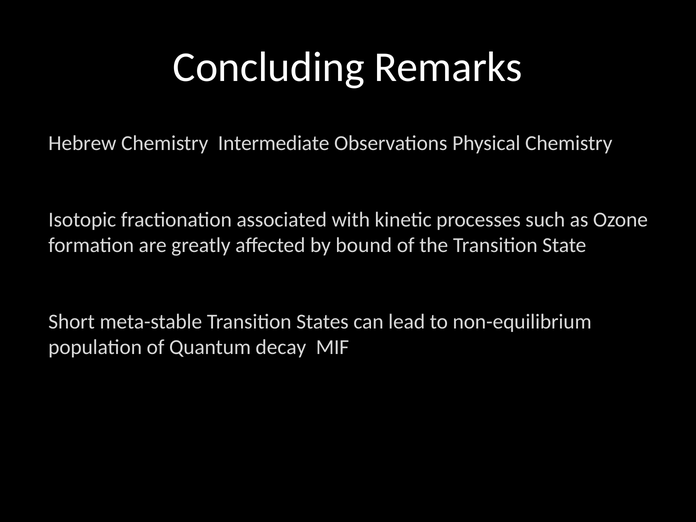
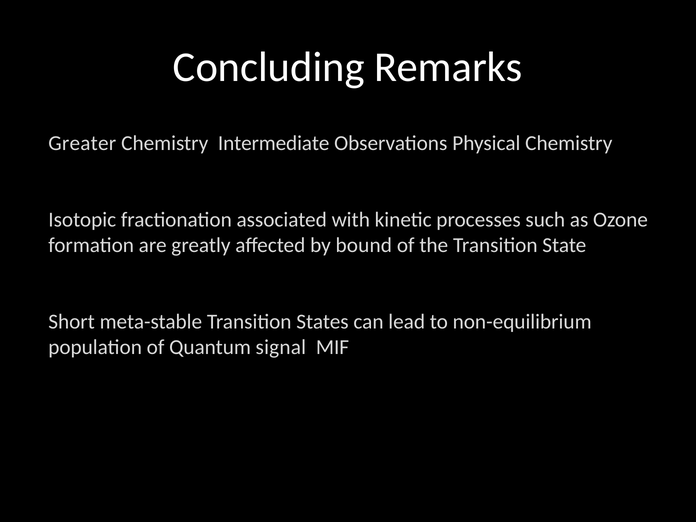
Hebrew: Hebrew -> Greater (82, 143)
decay: decay -> signal (281, 347)
